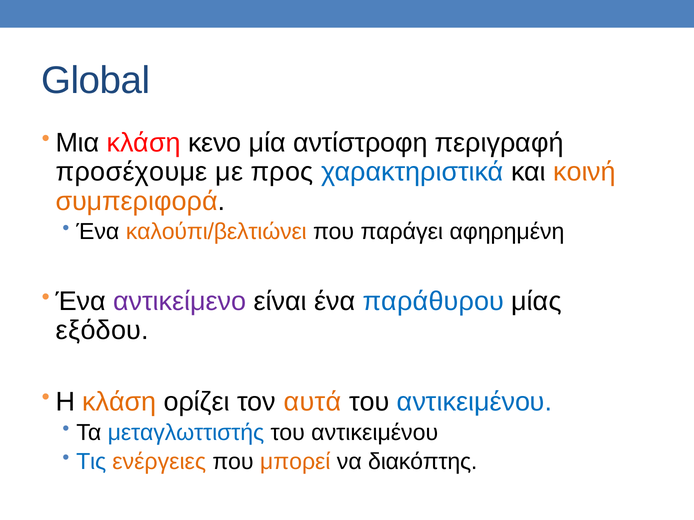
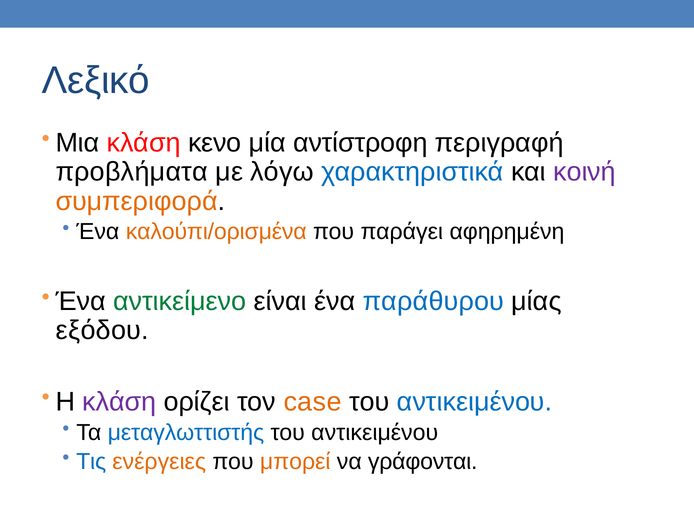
Global: Global -> Λεξικό (96, 81)
προσέχουμε: προσέχουμε -> προβλήματα (132, 172)
προς: προς -> λόγω (282, 172)
κοινή colour: orange -> purple (585, 172)
καλούπι/βελτιώνει: καλούπι/βελτιώνει -> καλούπι/ορισμένα (216, 232)
αντικείμενο colour: purple -> green (180, 302)
κλάση colour: orange -> purple (119, 402)
αυτά: αυτά -> case (313, 402)
διακόπτης: διακόπτης -> γράφονται (423, 462)
